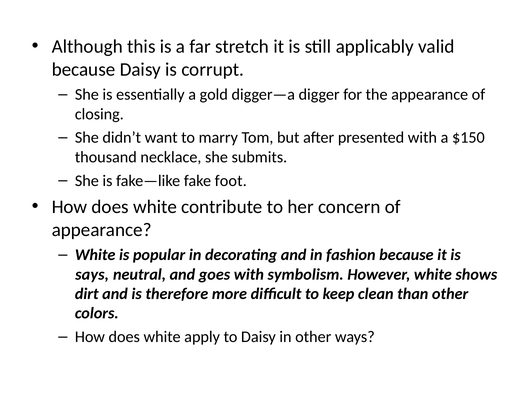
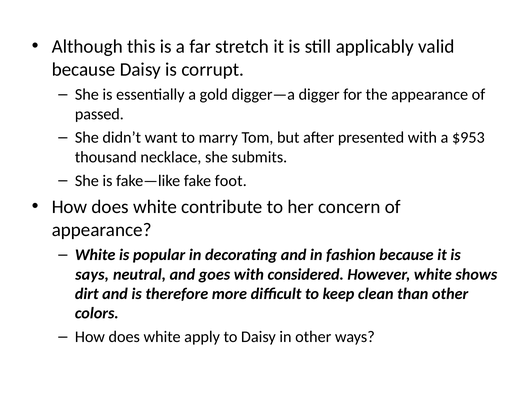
closing: closing -> passed (99, 114)
$150: $150 -> $953 (468, 137)
symbolism: symbolism -> considered (306, 274)
